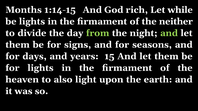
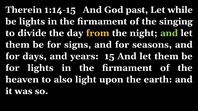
Months: Months -> Therein (24, 10)
rich: rich -> past (137, 10)
neither: neither -> singing (176, 22)
from colour: light green -> yellow (98, 33)
